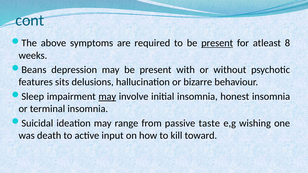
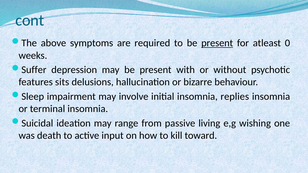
8: 8 -> 0 (287, 43)
Beans: Beans -> Suffer (34, 70)
may underline: present -> none (107, 97)
honest: honest -> replies (235, 97)
taste: taste -> living (209, 123)
